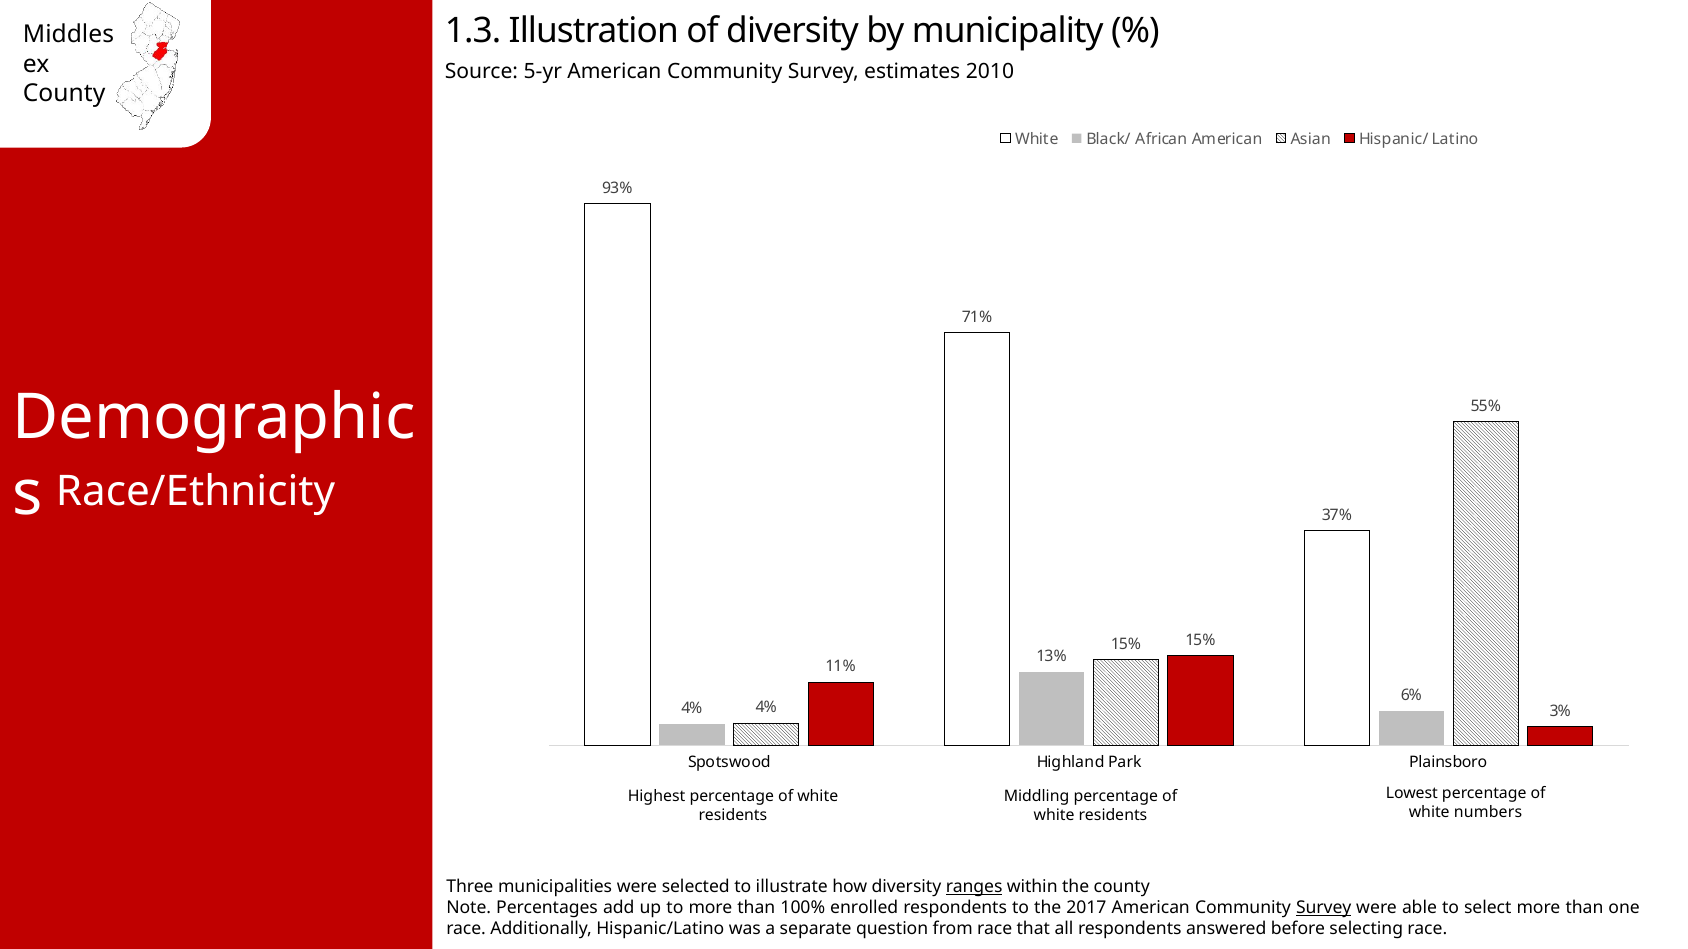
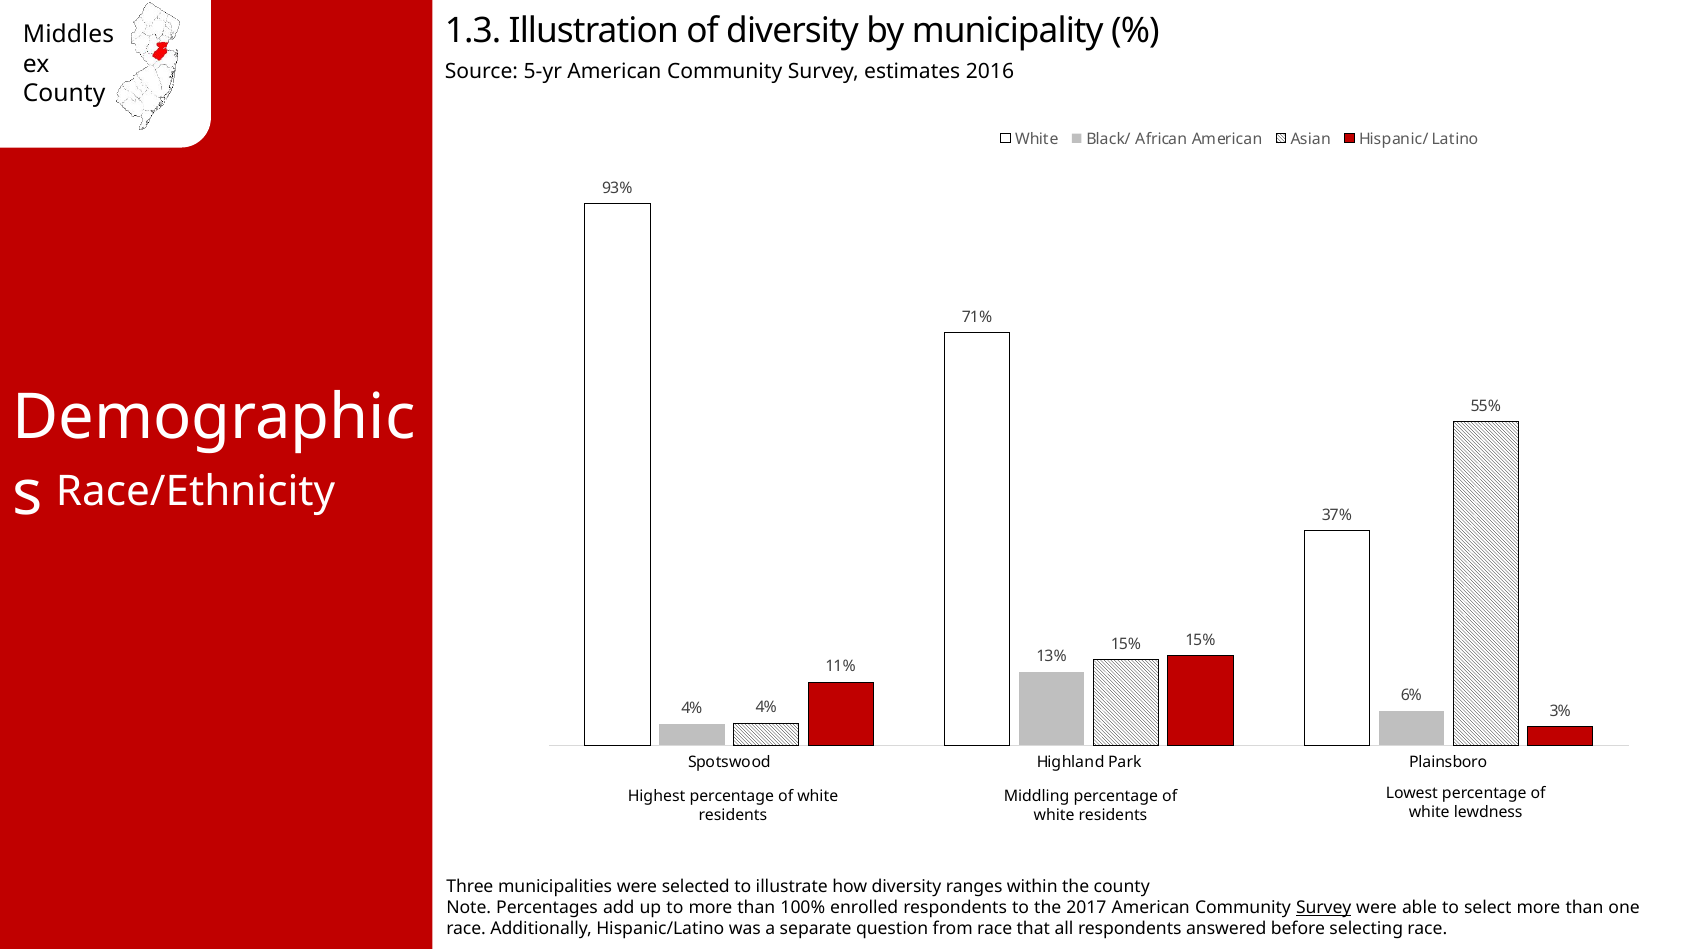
2010: 2010 -> 2016 (990, 72)
numbers: numbers -> lewdness (1488, 812)
ranges underline: present -> none (974, 887)
